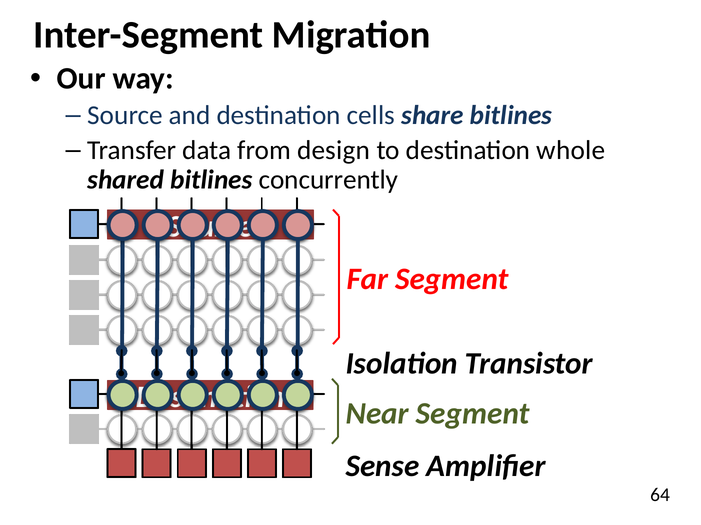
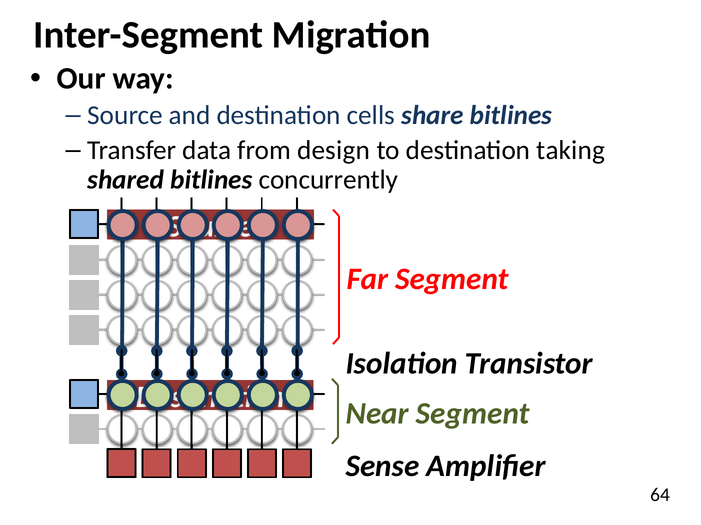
whole: whole -> taking (571, 151)
